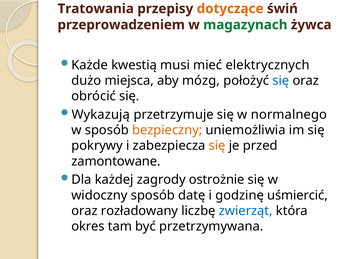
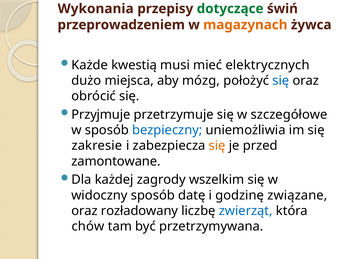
Tratowania: Tratowania -> Wykonania (96, 9)
dotyczące colour: orange -> green (230, 9)
magazynach colour: green -> orange (245, 25)
Wykazują: Wykazują -> Przyjmuje (101, 114)
normalnego: normalnego -> szczegółowe (289, 114)
bezpieczny colour: orange -> blue (167, 130)
pokrywy: pokrywy -> zakresie (97, 146)
ostrożnie: ostrożnie -> wszelkim (217, 180)
uśmiercić: uśmiercić -> związane (297, 195)
okres: okres -> chów (88, 226)
